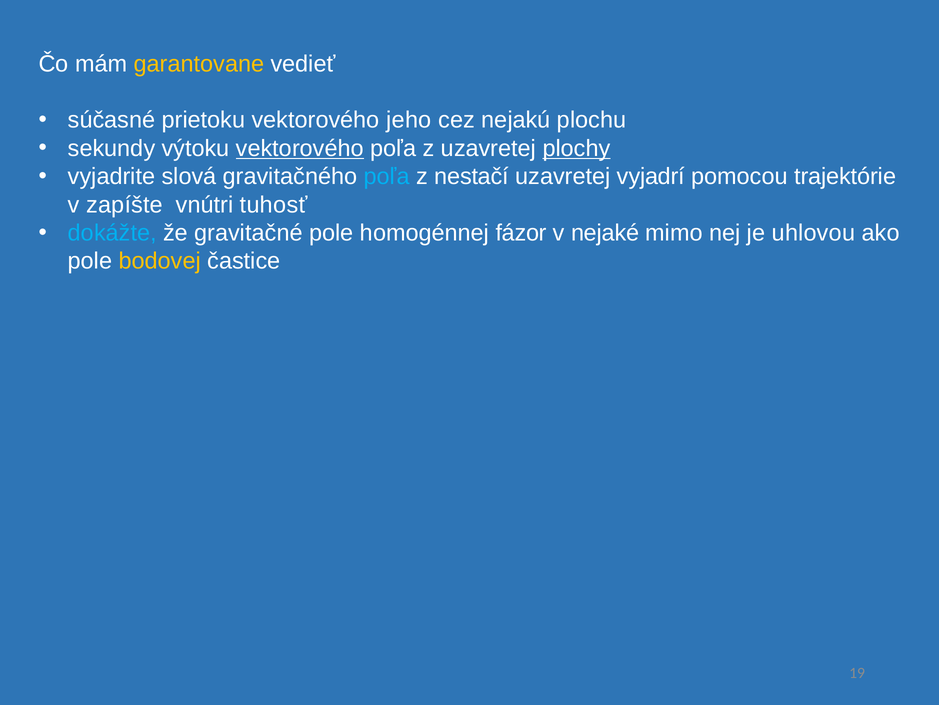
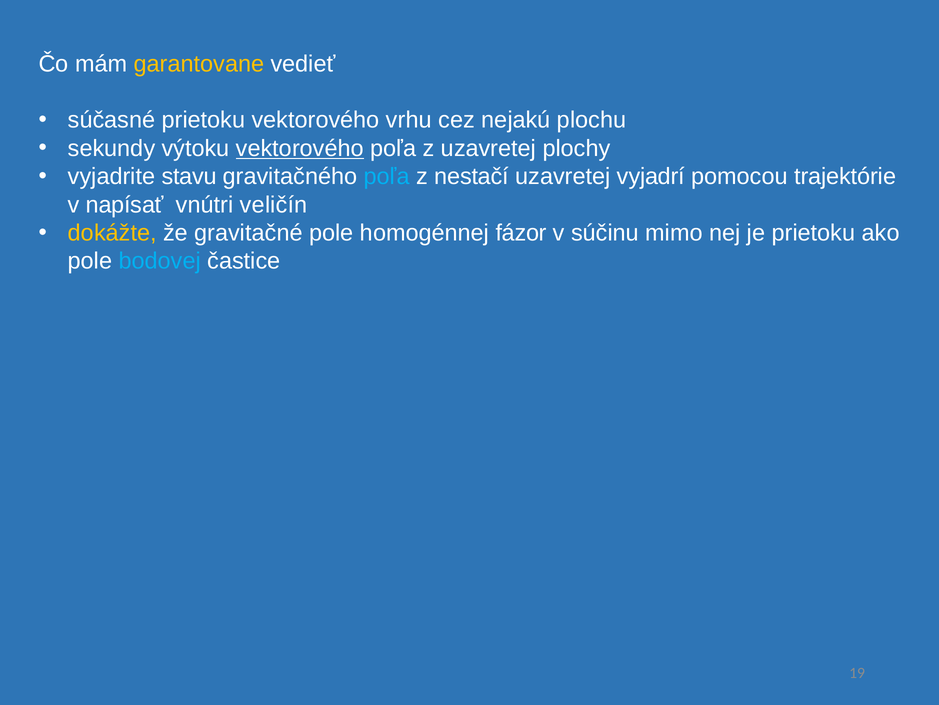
jeho: jeho -> vrhu (409, 120)
plochy underline: present -> none (577, 148)
slová: slová -> stavu (189, 176)
zapíšte: zapíšte -> napísať (125, 205)
tuhosť: tuhosť -> veličín (274, 205)
dokážte colour: light blue -> yellow (112, 233)
nejaké: nejaké -> súčinu (605, 233)
je uhlovou: uhlovou -> prietoku (814, 233)
bodovej colour: yellow -> light blue (160, 261)
